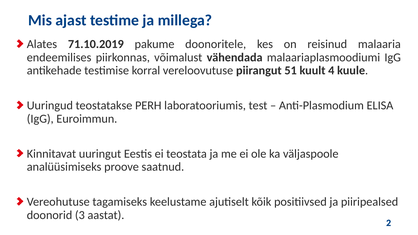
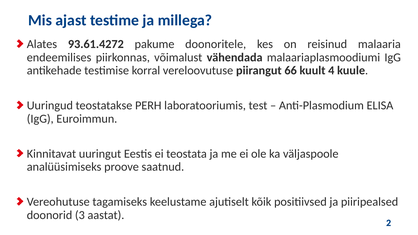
71.10.2019: 71.10.2019 -> 93.61.4272 (96, 44)
51: 51 -> 66 (291, 71)
